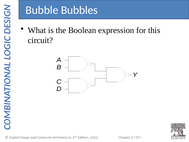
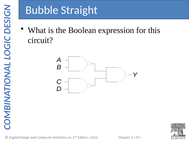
Bubbles: Bubbles -> Straight (79, 10)
